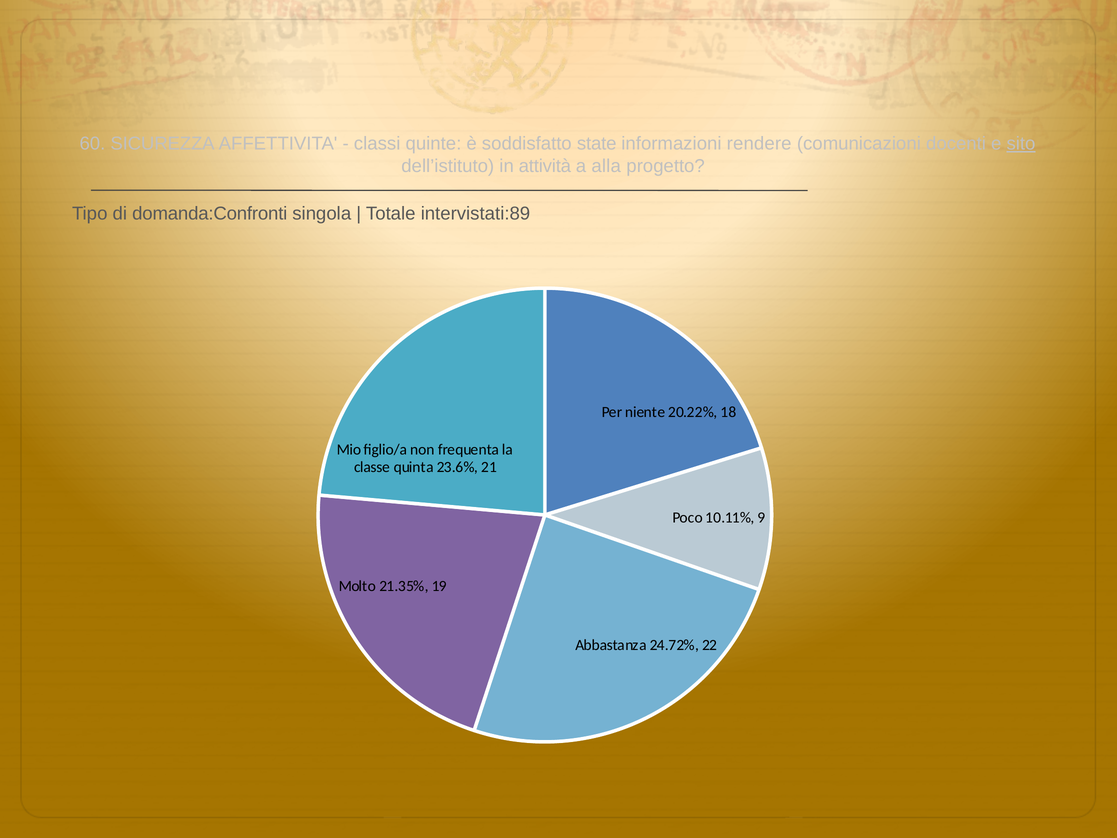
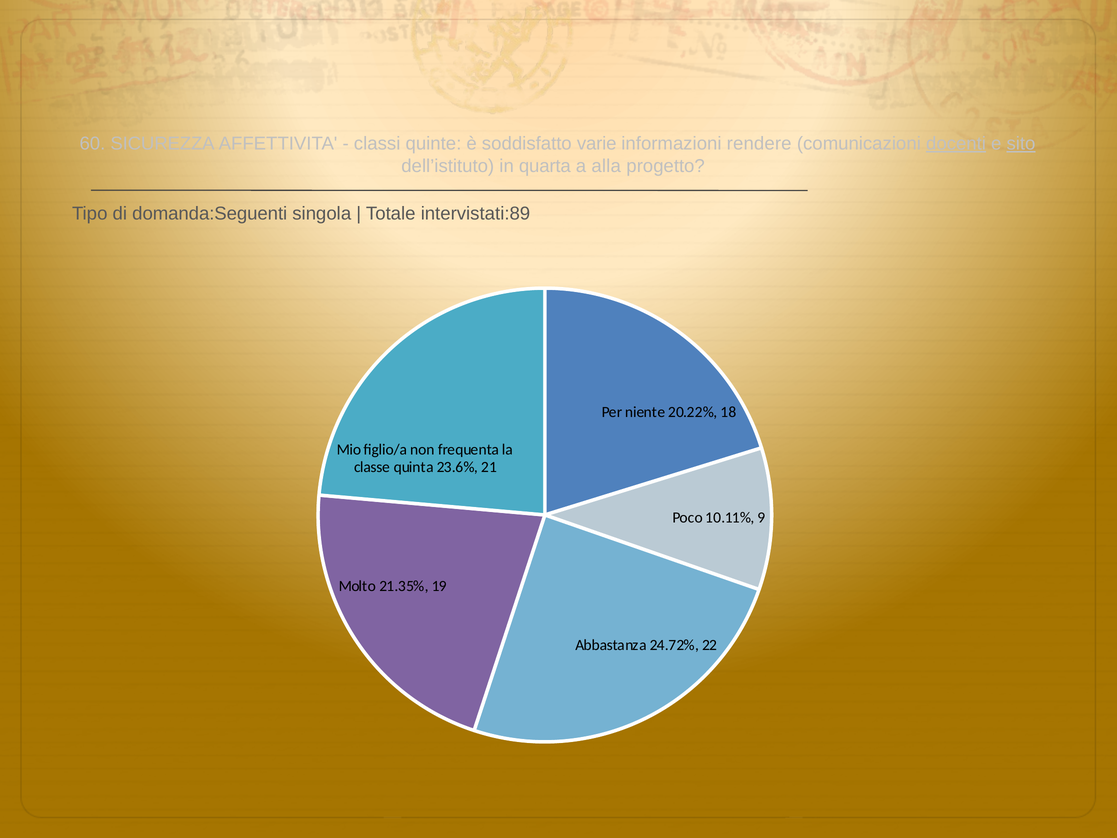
state: state -> varie (597, 144)
docenti underline: none -> present (956, 144)
attività: attività -> quarta (545, 166)
domanda:Confronti: domanda:Confronti -> domanda:Seguenti (210, 214)
